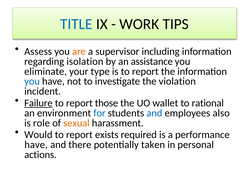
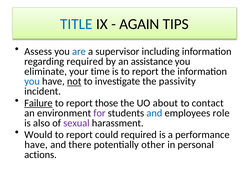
WORK: WORK -> AGAIN (139, 24)
are colour: orange -> blue (79, 51)
regarding isolation: isolation -> required (85, 61)
type: type -> time (100, 71)
not underline: none -> present (74, 81)
violation: violation -> passivity (177, 81)
wallet: wallet -> about (165, 103)
rational: rational -> contact (208, 103)
for colour: blue -> purple (99, 113)
also: also -> role (221, 113)
role: role -> also (41, 123)
sexual colour: orange -> purple (76, 123)
exists: exists -> could (107, 135)
taken: taken -> other (153, 145)
